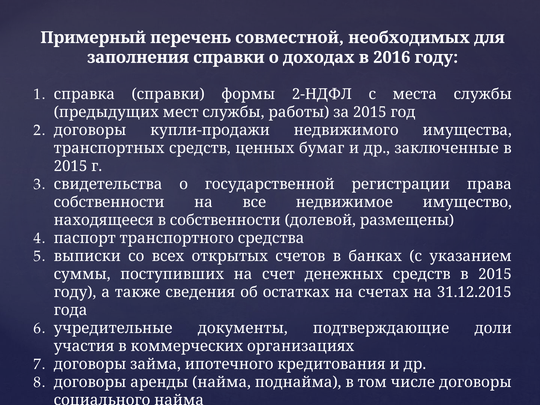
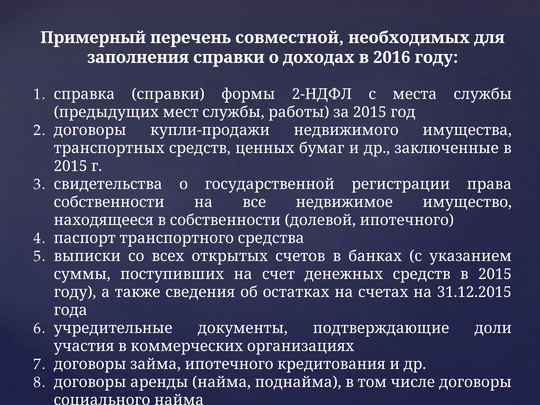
долевой размещены: размещены -> ипотечного (407, 220)
